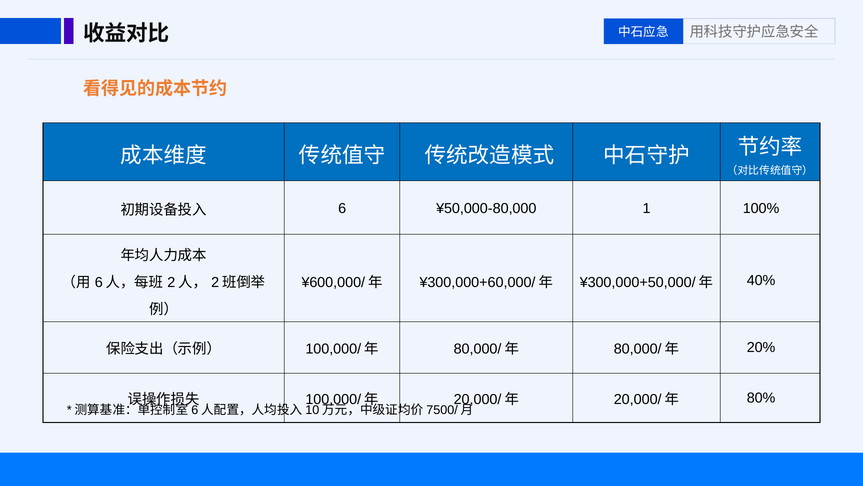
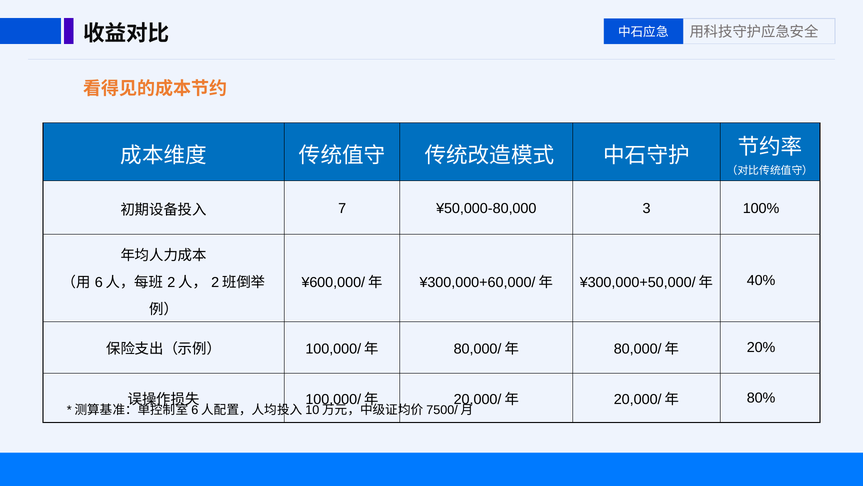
6: 6 -> 7 (342, 208)
1: 1 -> 3 (647, 208)
